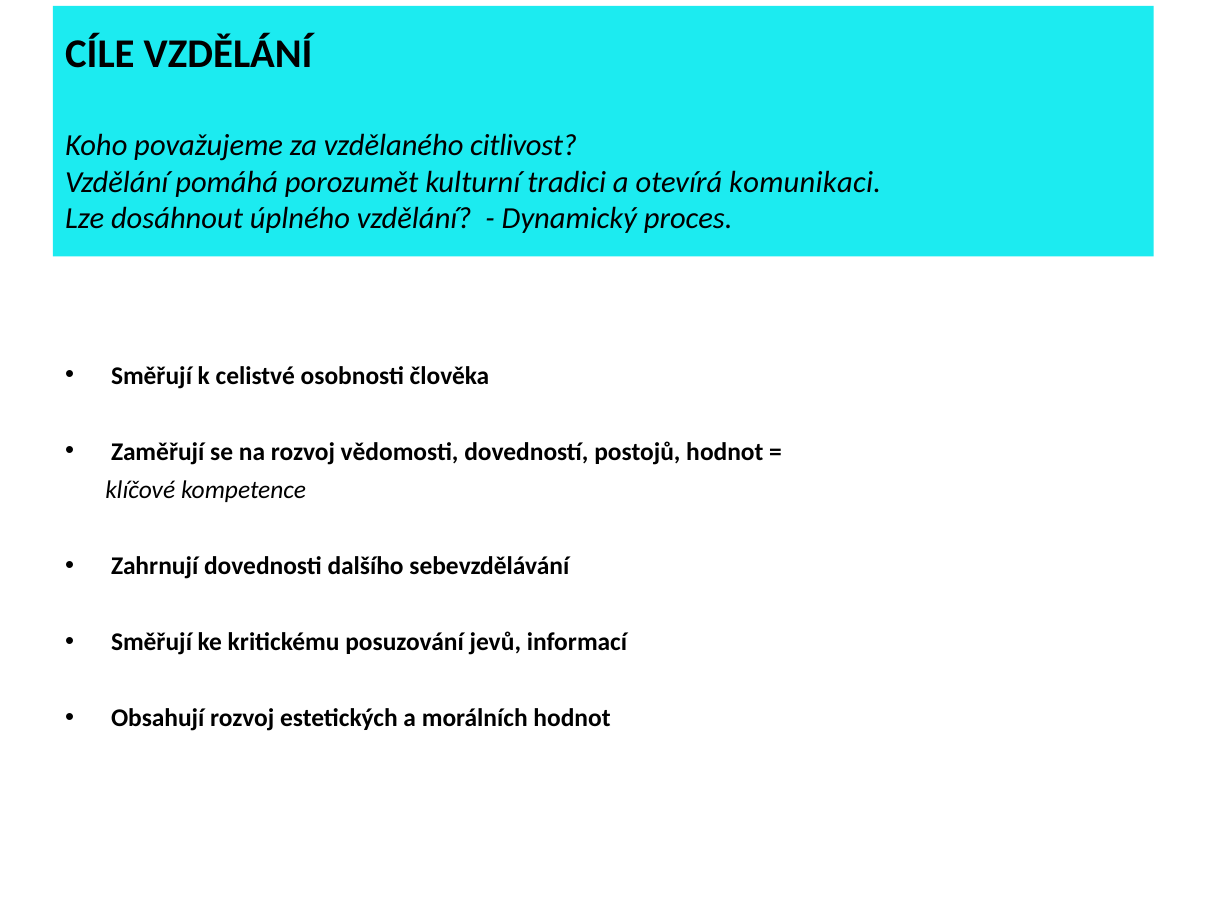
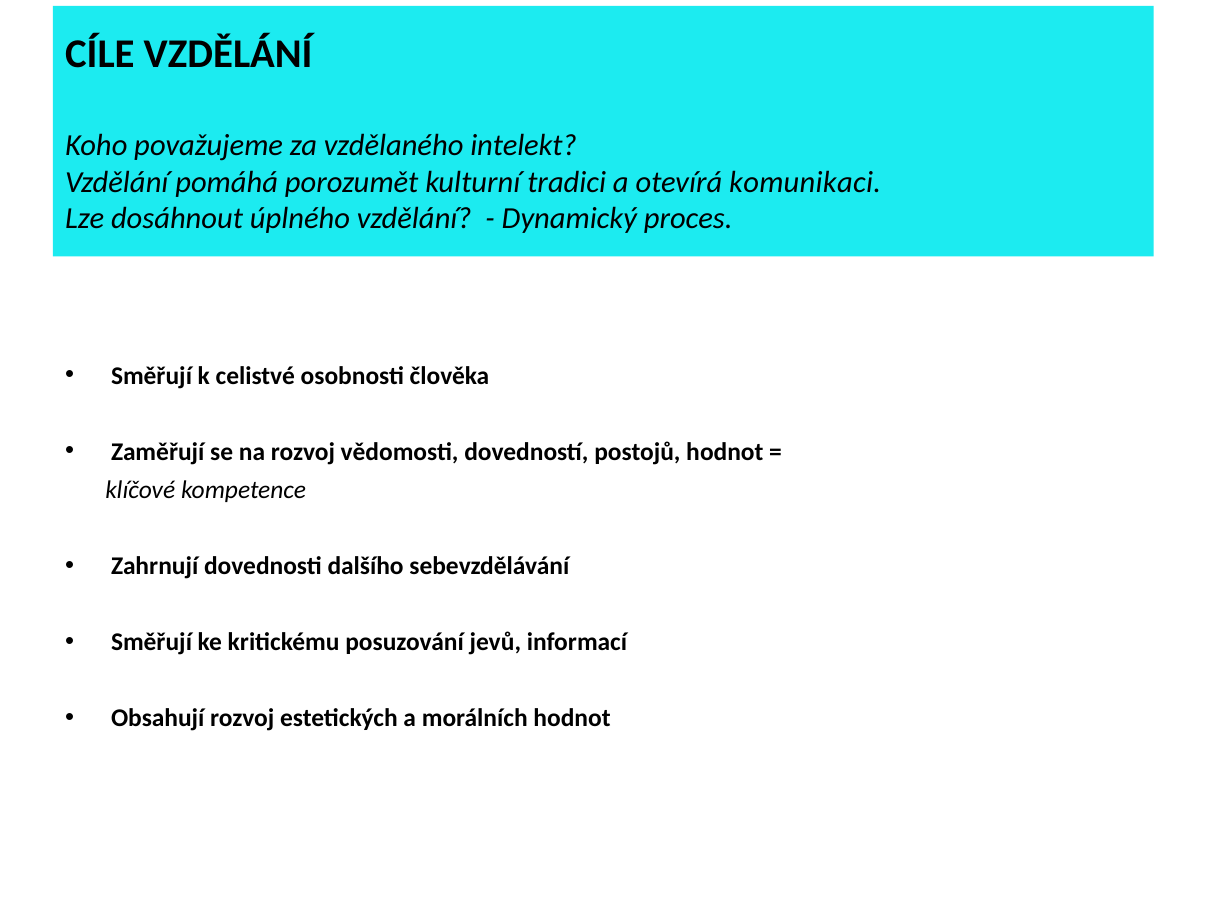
citlivost: citlivost -> intelekt (524, 146)
